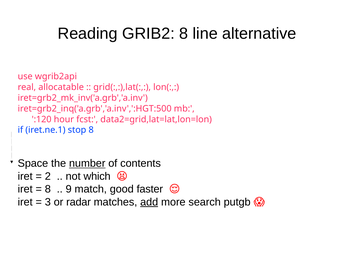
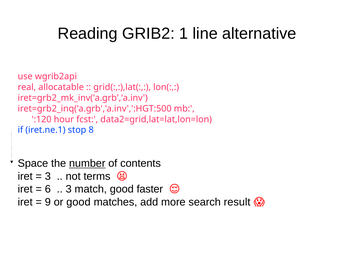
GRIB2 8: 8 -> 1 (184, 34)
2: 2 -> 3 (48, 176)
which: which -> terms (97, 176)
8: 8 -> 6 (48, 189)
9: 9 -> 3 (69, 189)
3: 3 -> 9 (48, 202)
or radar: radar -> good (78, 202)
add underline: present -> none (149, 202)
putgb: putgb -> result (237, 202)
